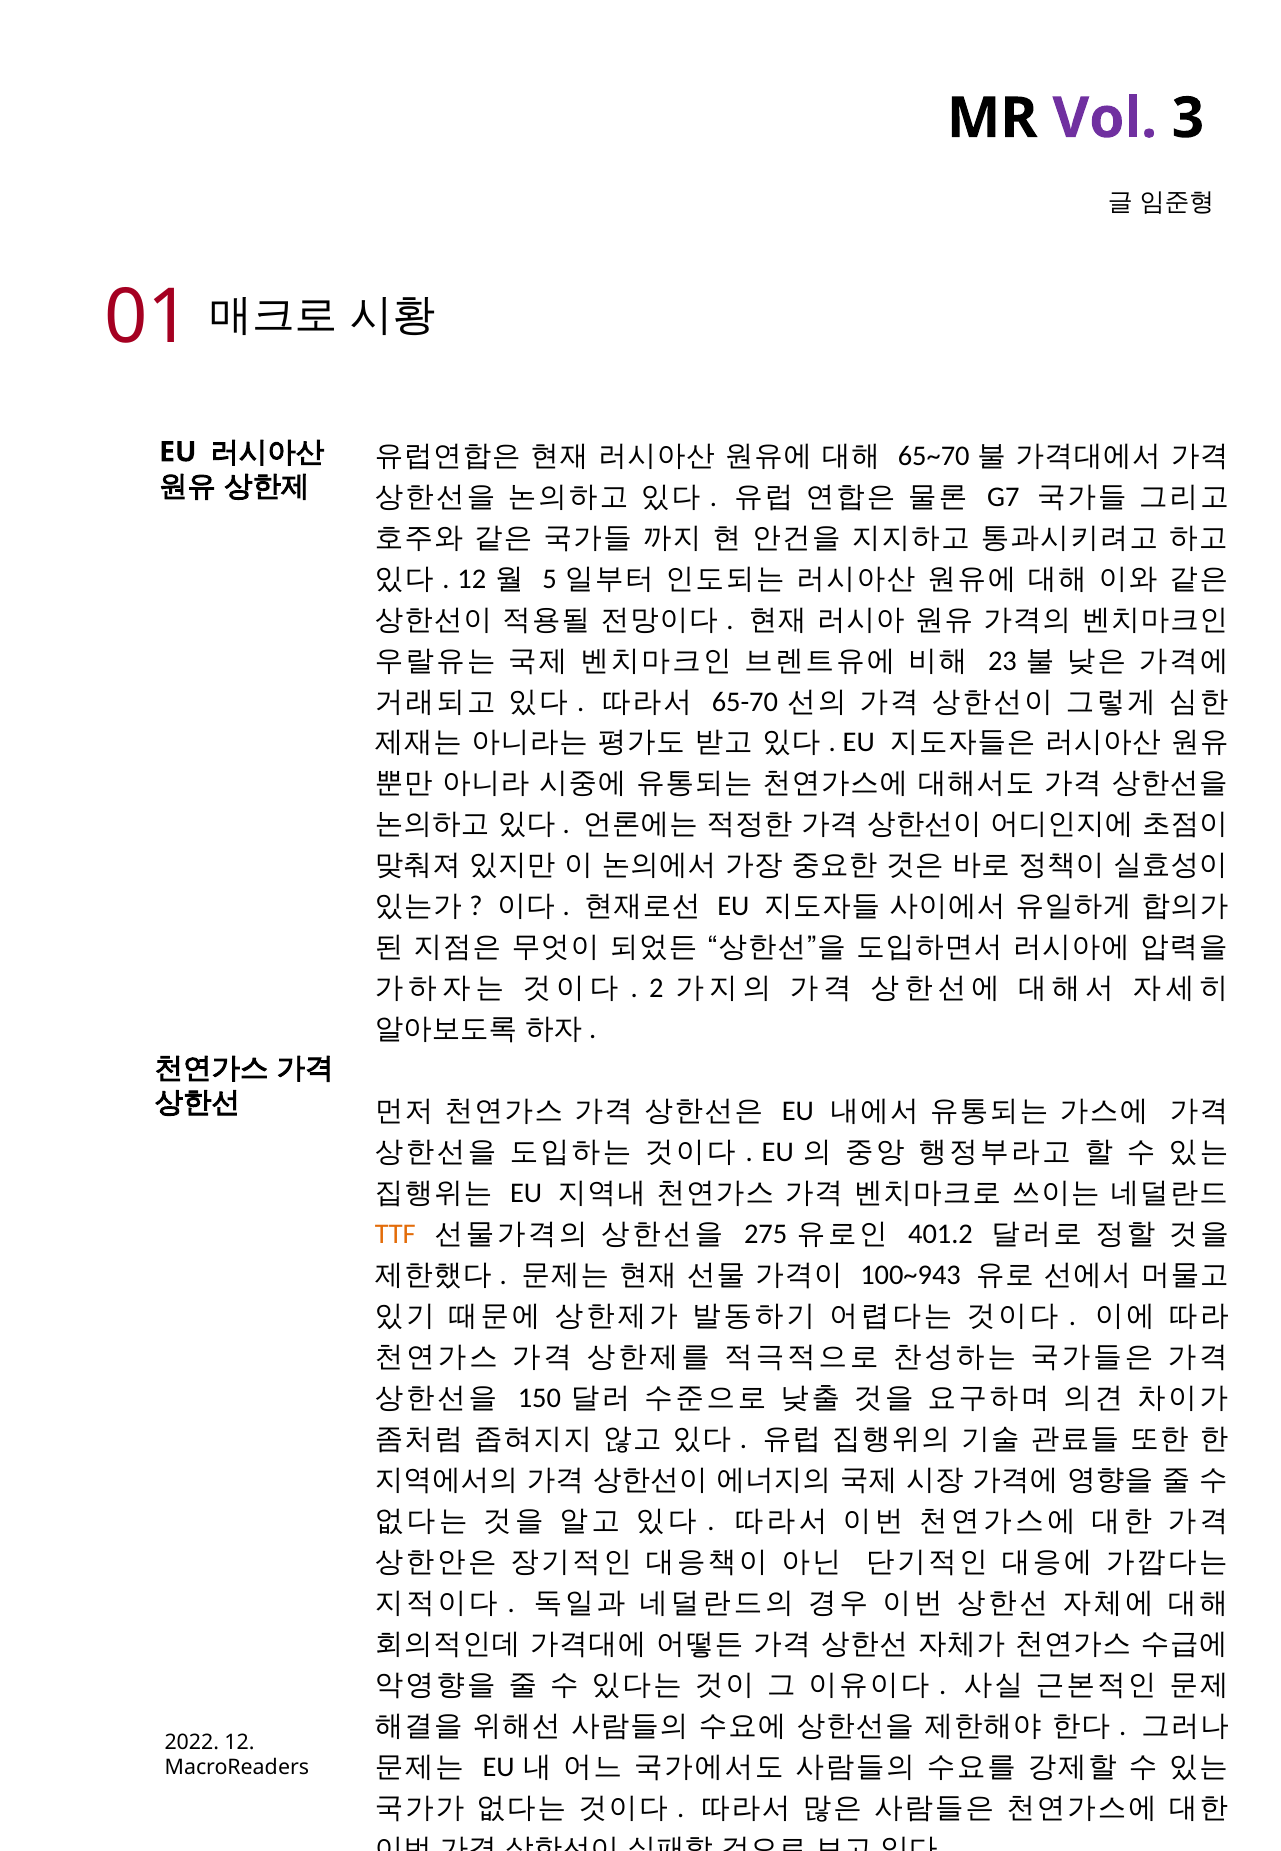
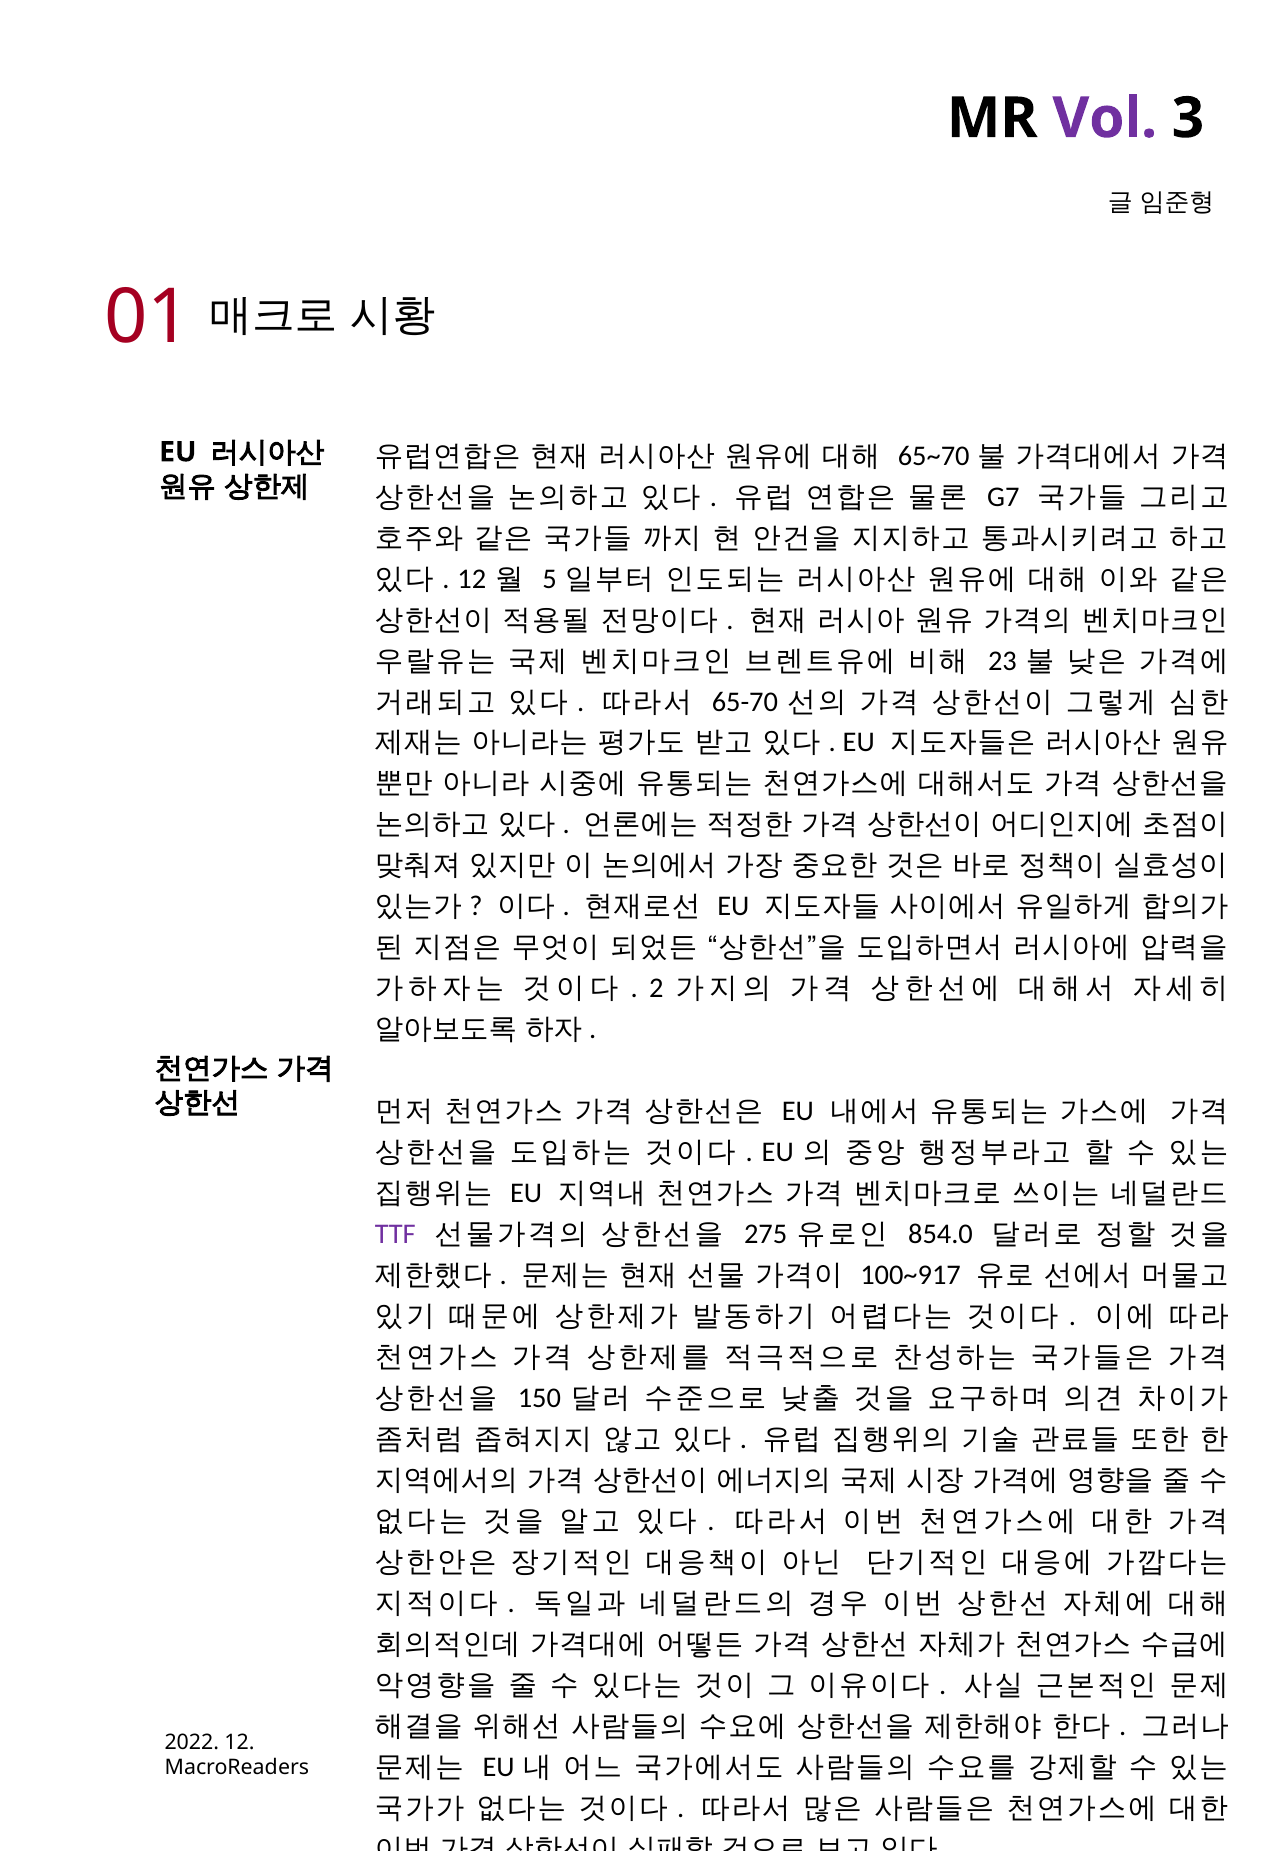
TTF colour: orange -> purple (395, 1234)
401.2: 401.2 -> 854.0 (940, 1234)
100~943: 100~943 -> 100~917 (911, 1275)
